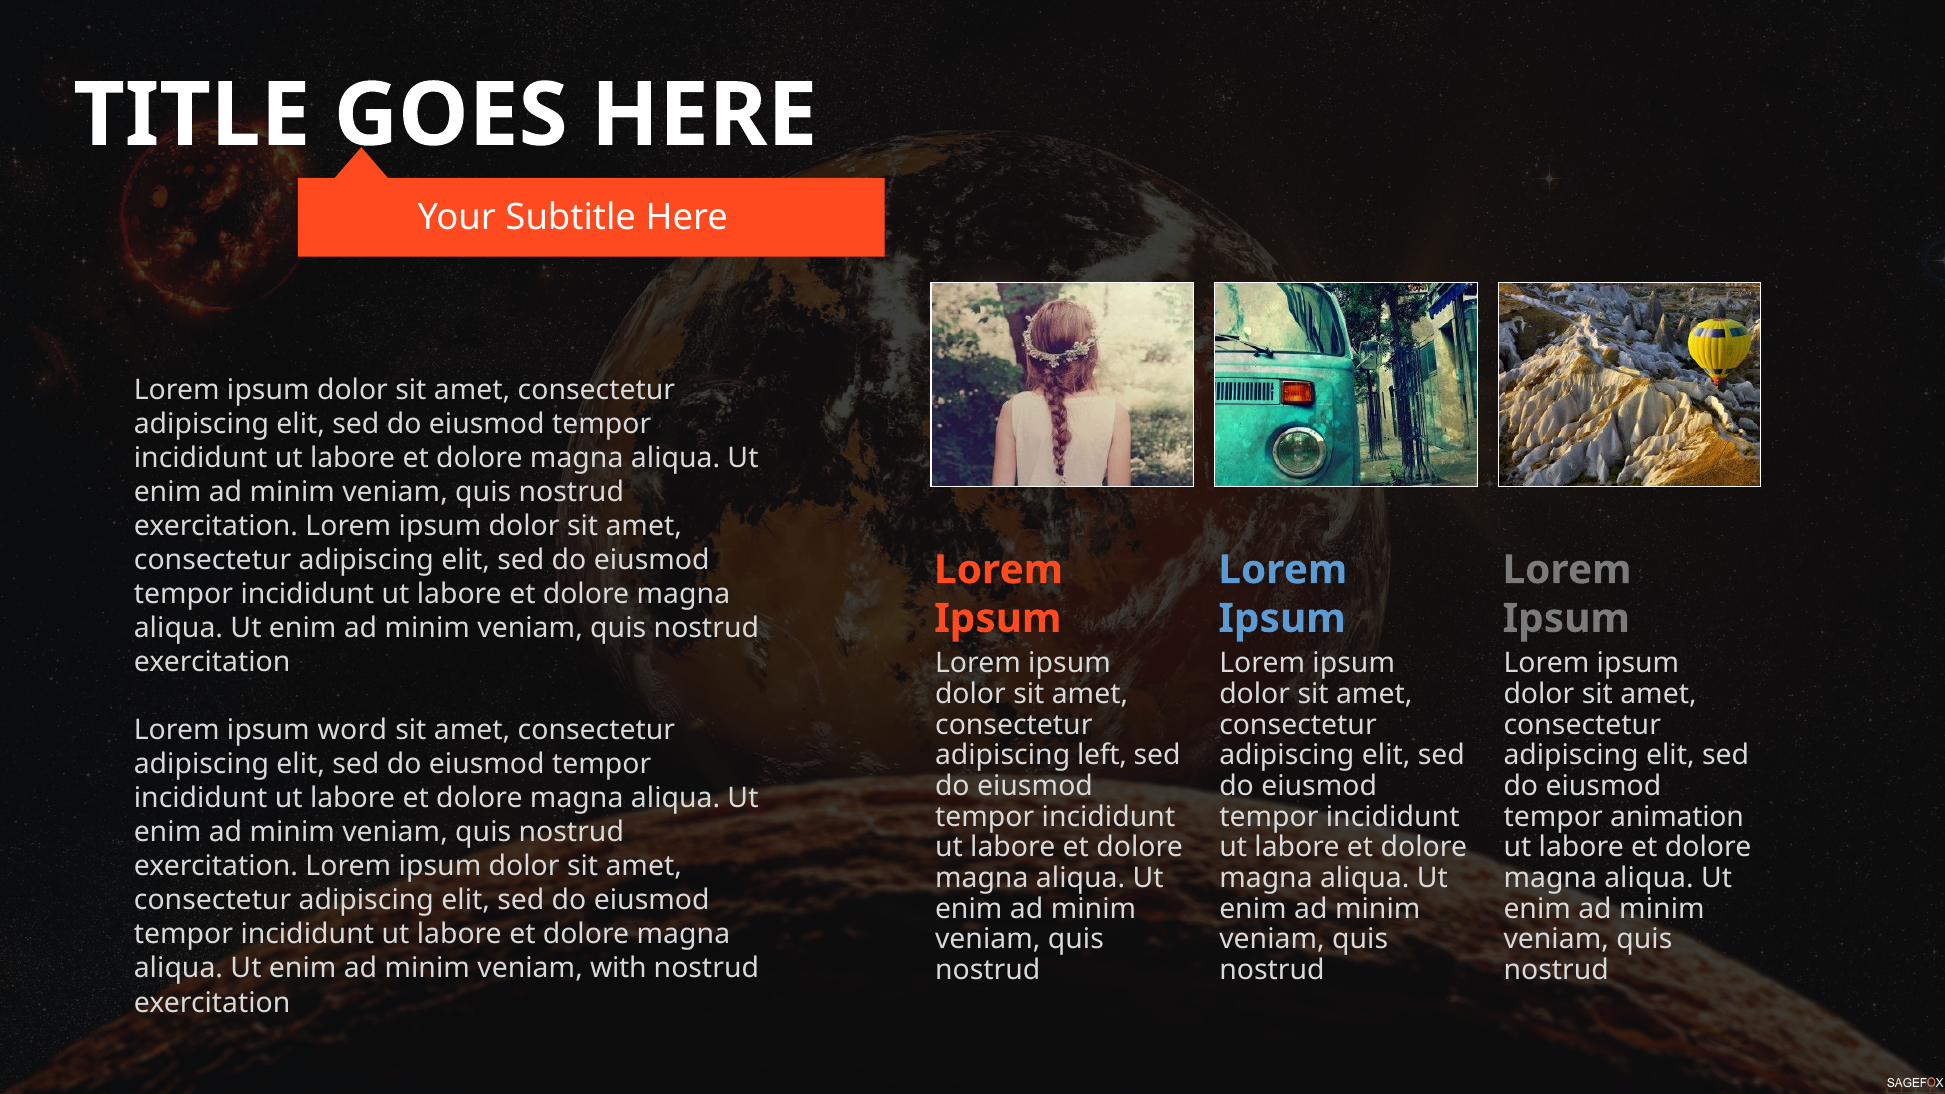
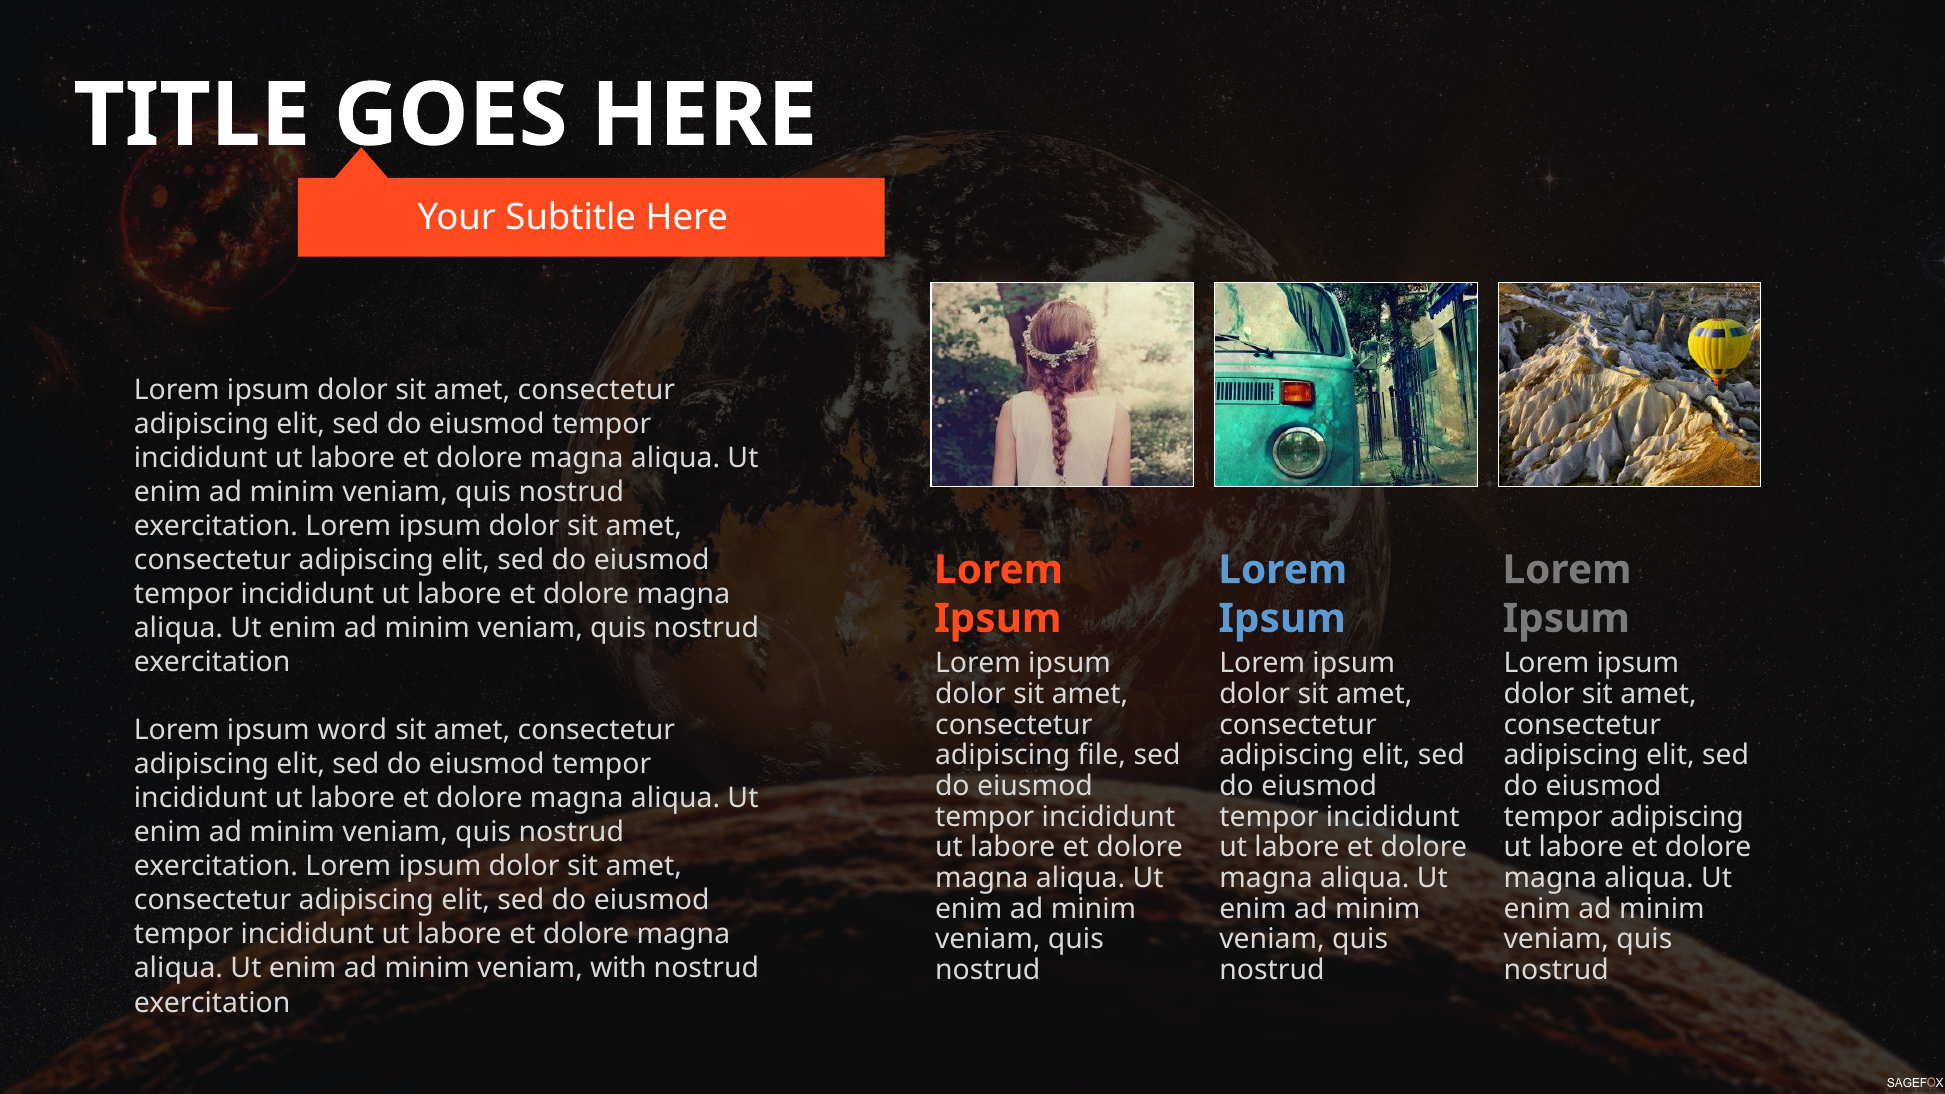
left: left -> file (1102, 756)
tempor animation: animation -> adipiscing (1677, 817)
